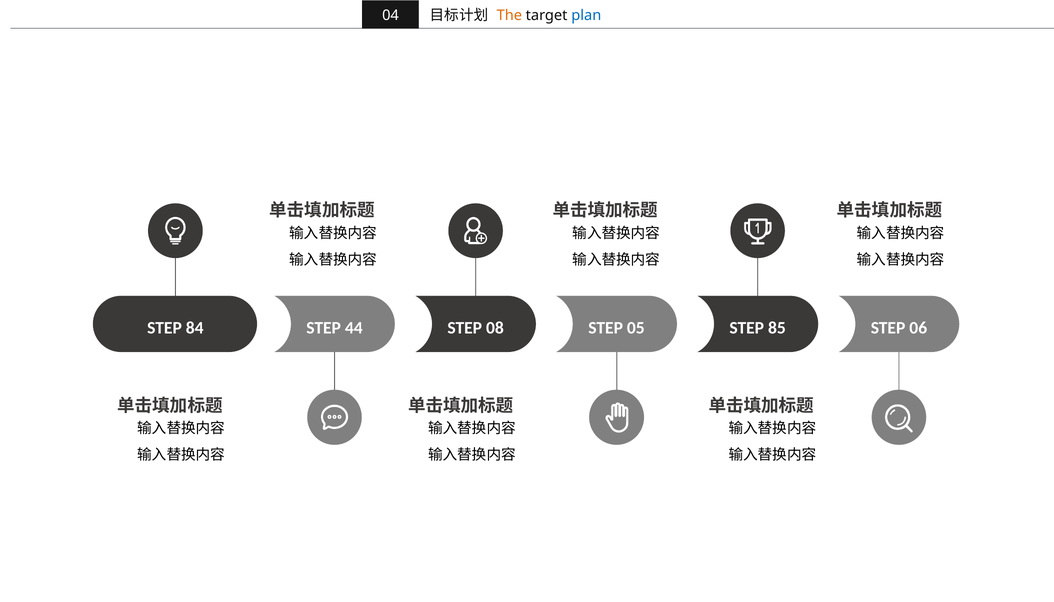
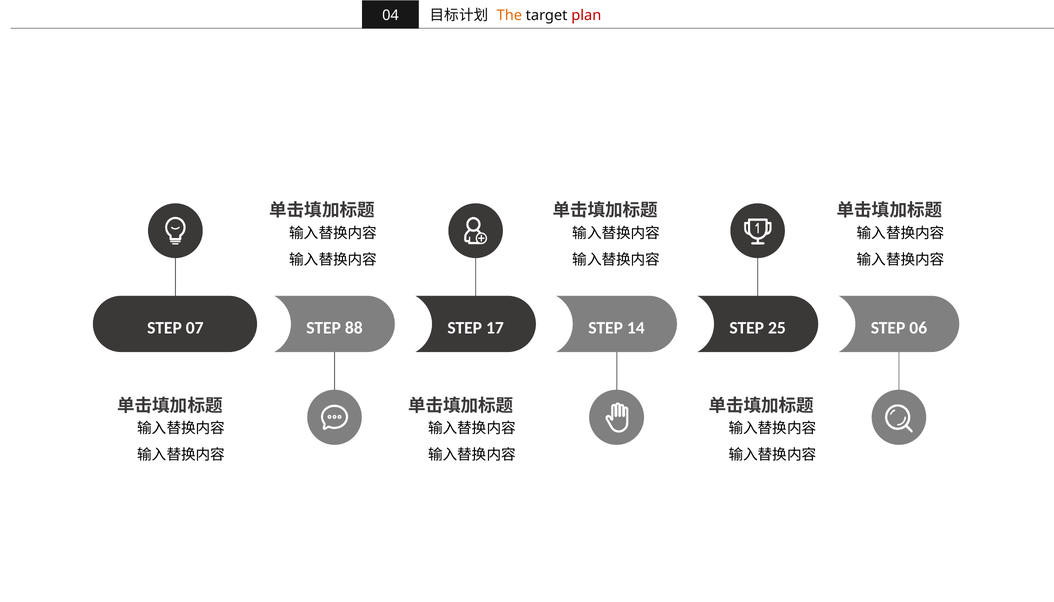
plan colour: blue -> red (586, 15)
84: 84 -> 07 (195, 328)
44: 44 -> 88 (354, 328)
08: 08 -> 17 (495, 328)
05: 05 -> 14 (636, 328)
85: 85 -> 25 (777, 328)
